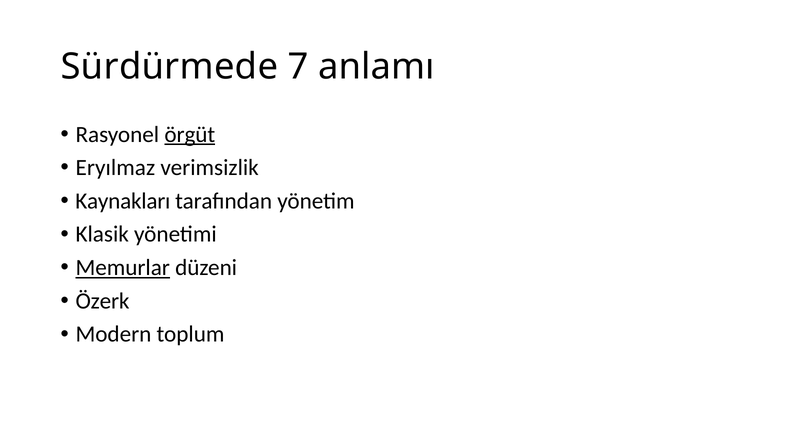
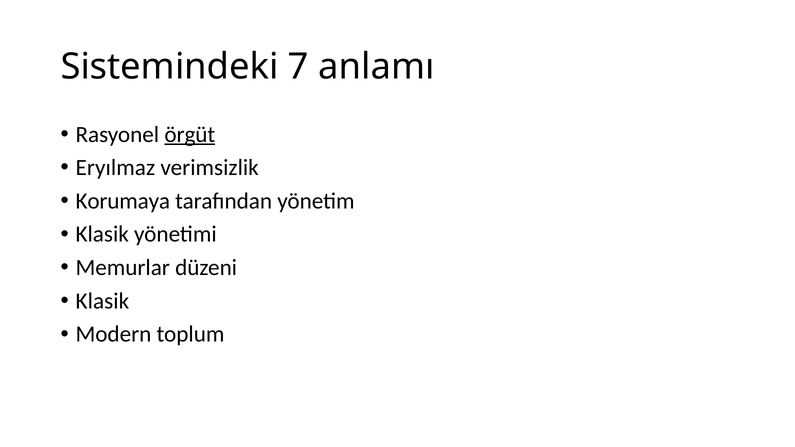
Sürdürmede: Sürdürmede -> Sistemindeki (170, 67)
Kaynakları: Kaynakları -> Korumaya (123, 201)
Memurlar underline: present -> none (123, 268)
Özerk: Özerk -> Klasik (102, 301)
